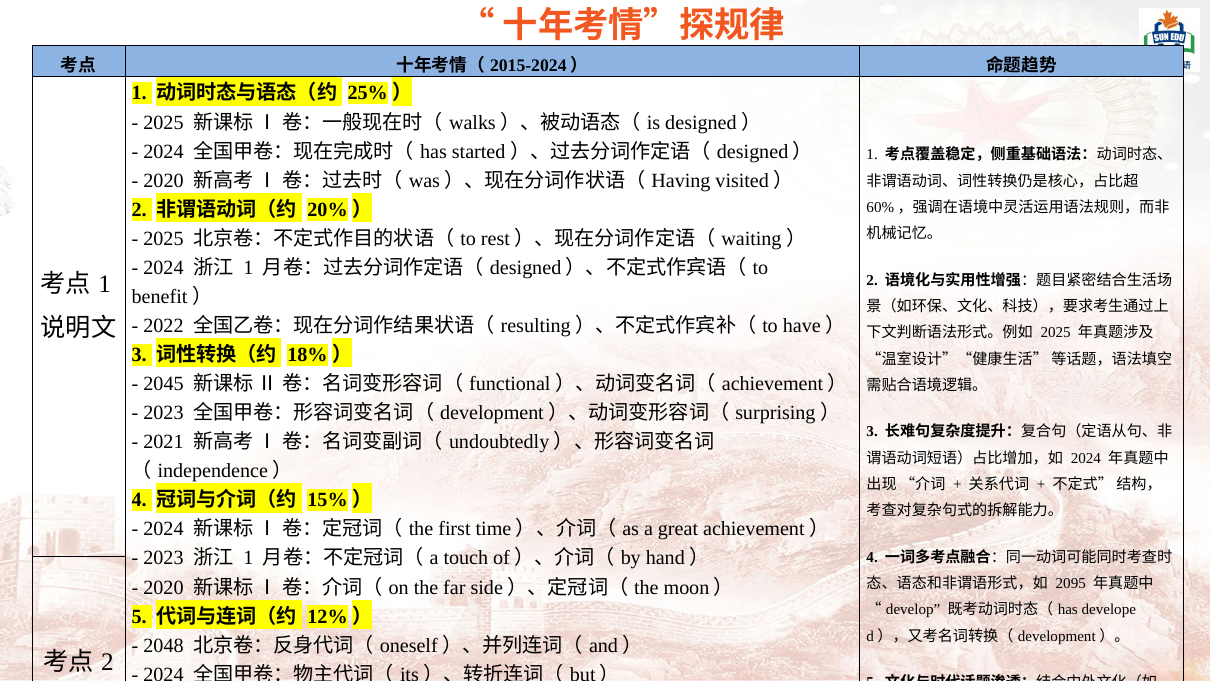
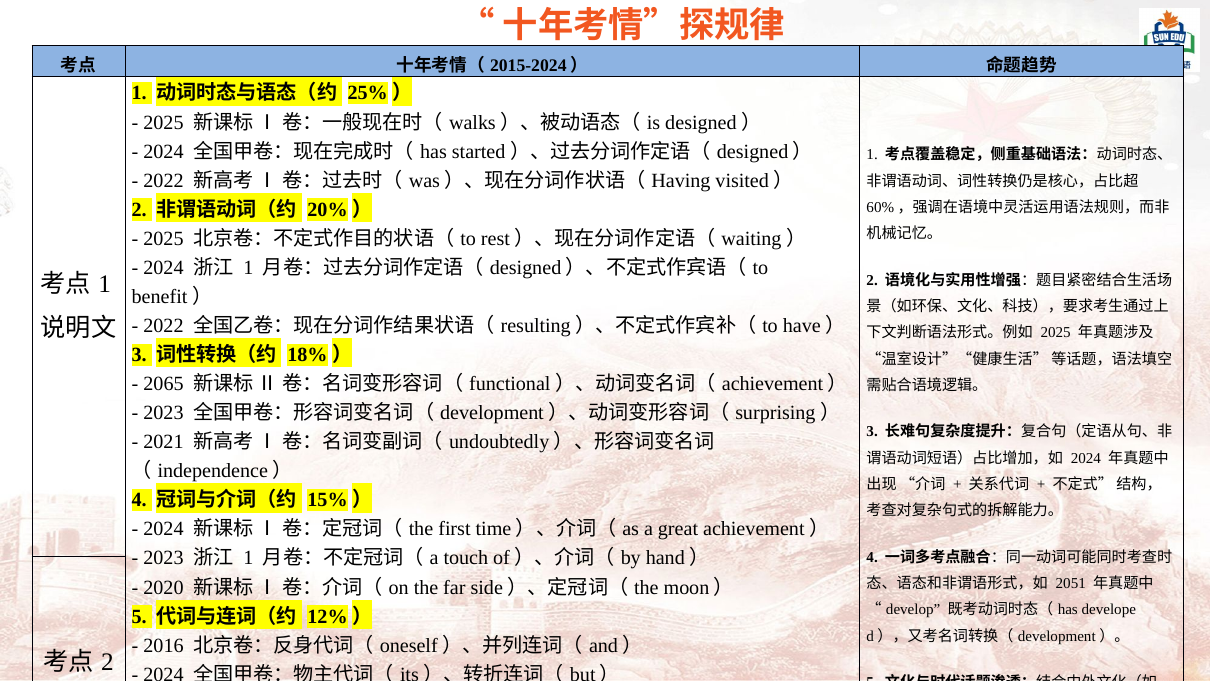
2020: 2020 -> 2022 (164, 180)
2045: 2045 -> 2065 (164, 384)
2095: 2095 -> 2051 (1071, 583)
2048: 2048 -> 2016 (164, 645)
